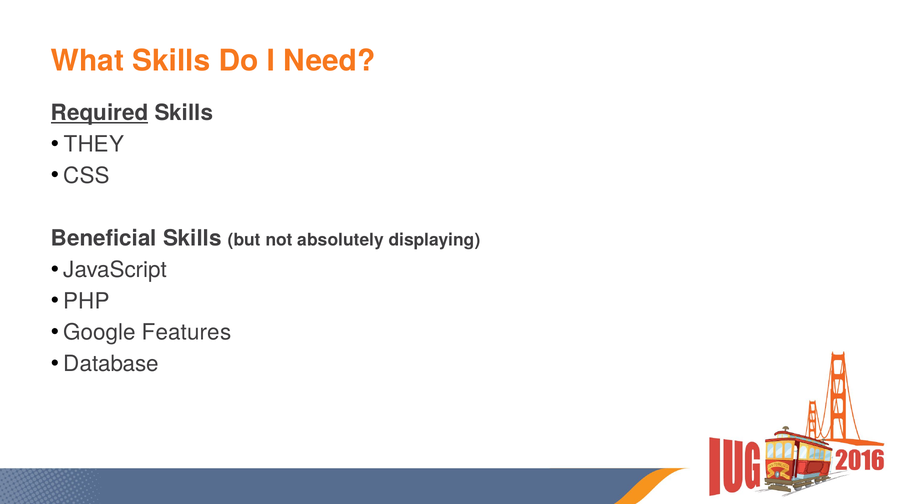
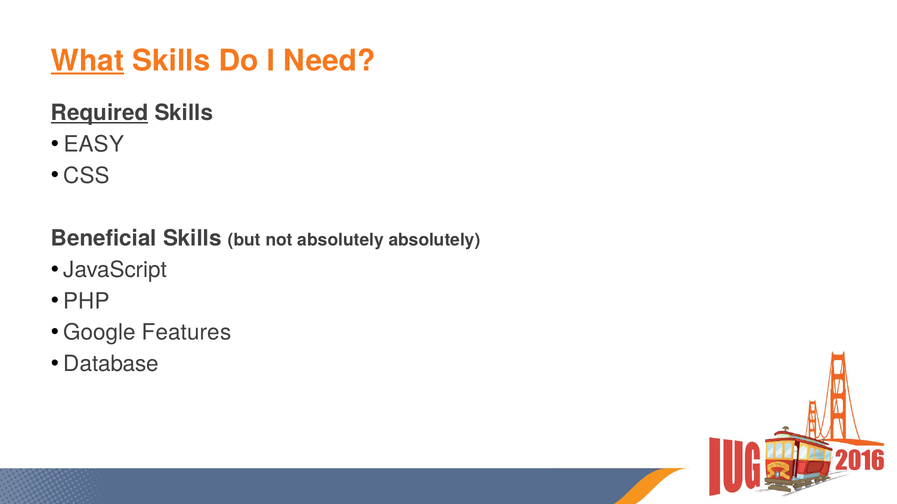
What underline: none -> present (88, 61)
THEY: THEY -> EASY (94, 145)
absolutely displaying: displaying -> absolutely (434, 240)
